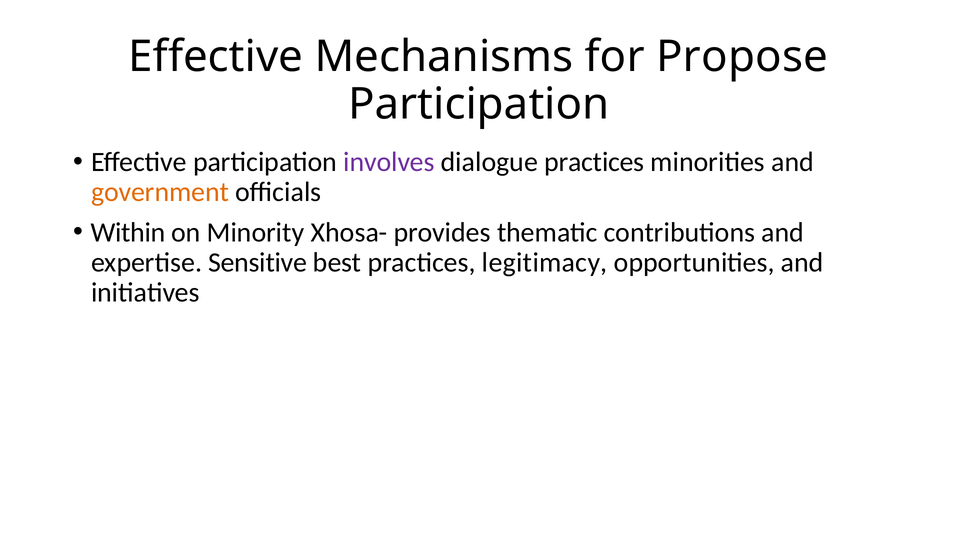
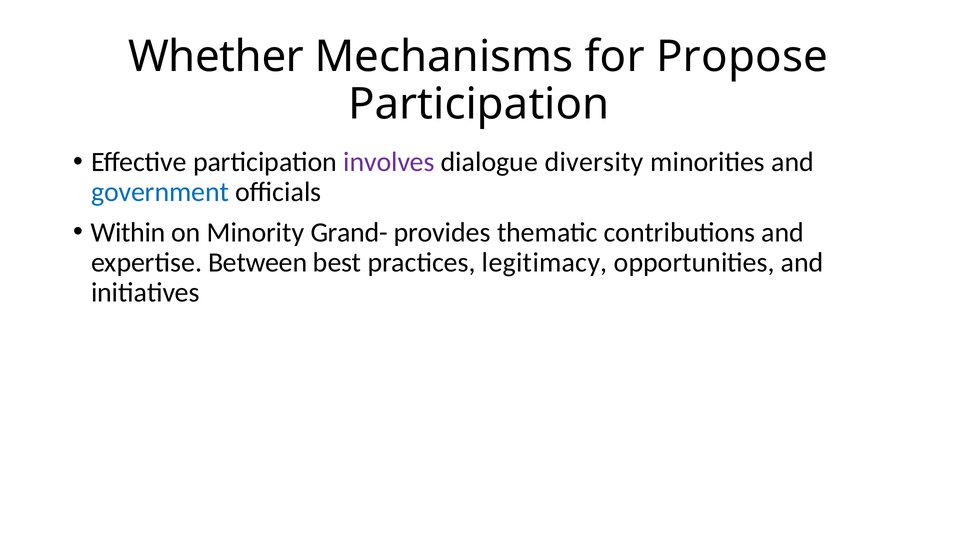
Effective: Effective -> Whether (216, 57)
dialogue practices: practices -> diversity (594, 162)
government colour: orange -> blue (160, 192)
Xhosa-: Xhosa- -> Grand- (349, 232)
Sensitive: Sensitive -> Between (258, 263)
